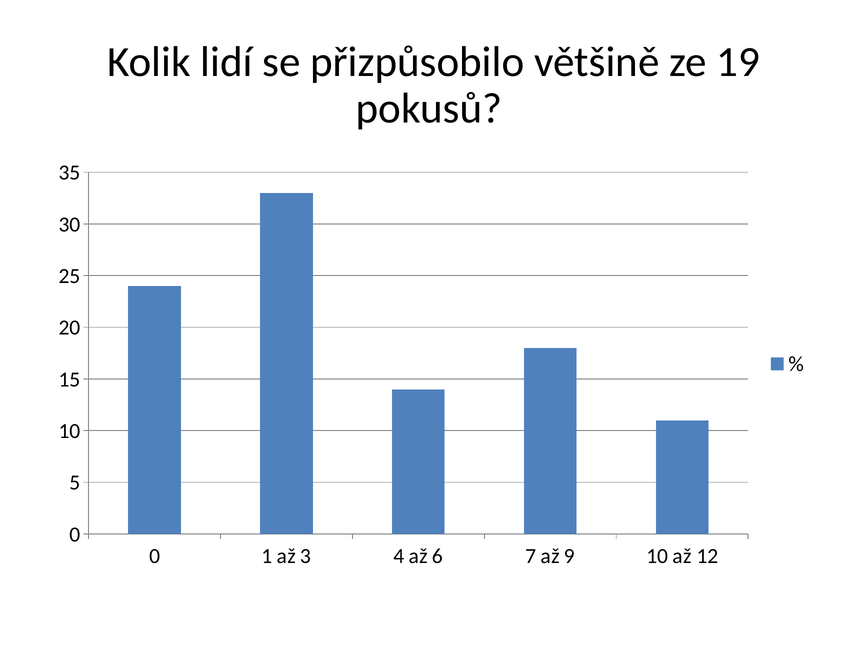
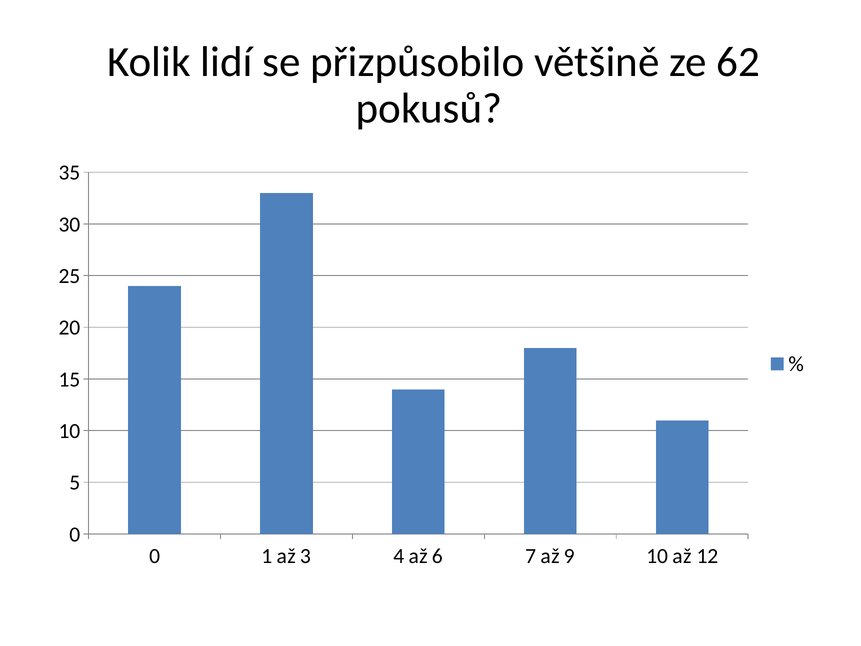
19: 19 -> 62 (738, 62)
